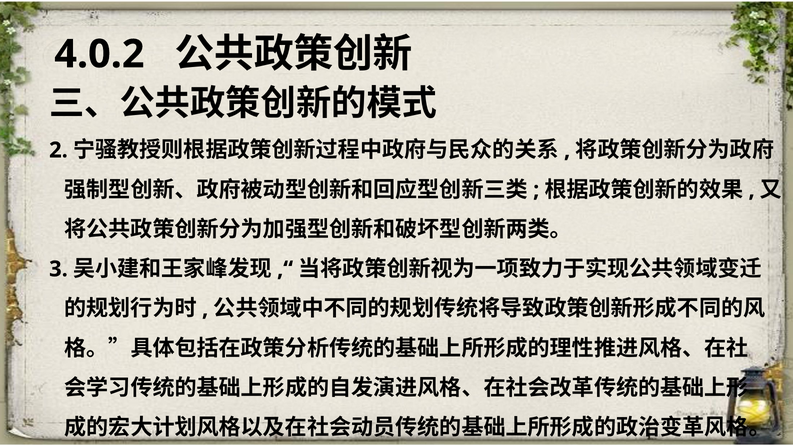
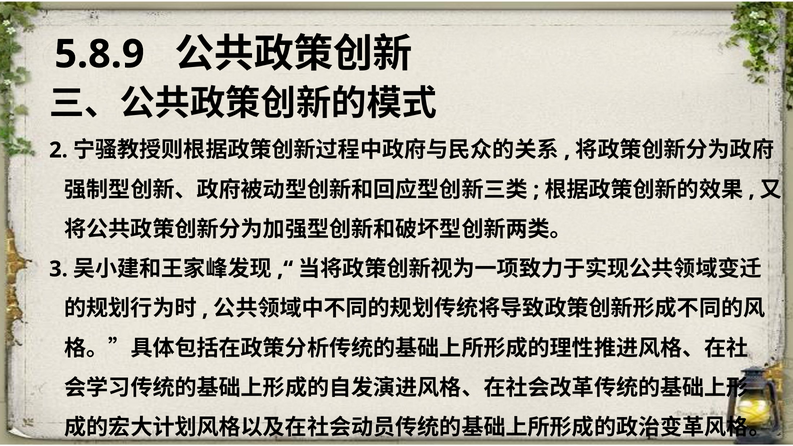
4.0.2: 4.0.2 -> 5.8.9 (99, 54)
